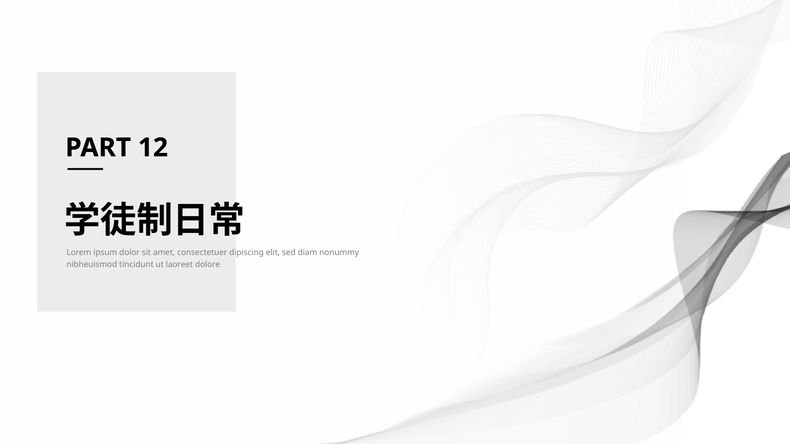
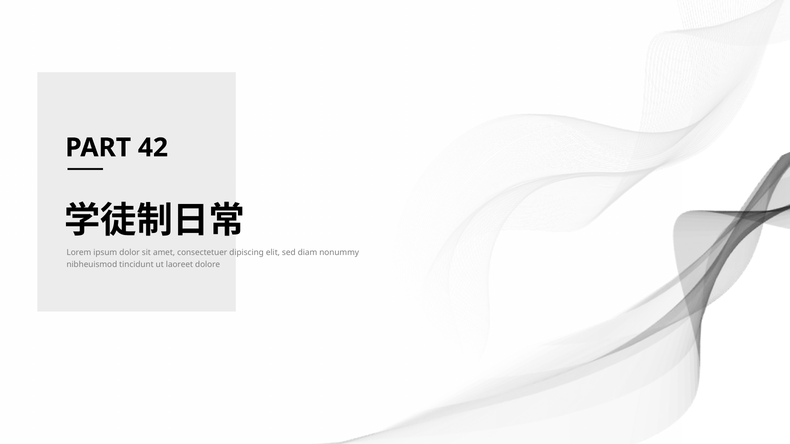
12: 12 -> 42 (153, 148)
